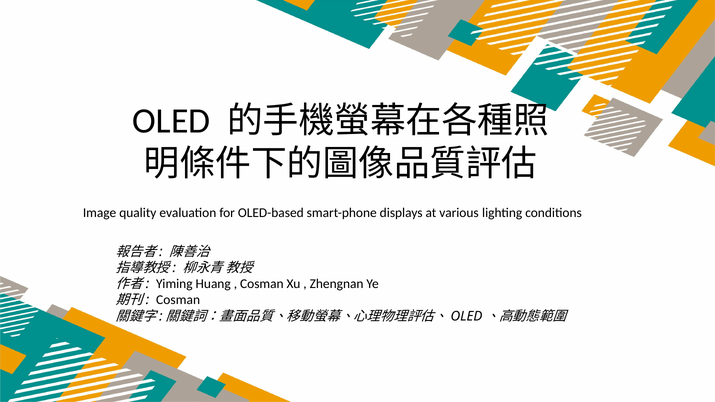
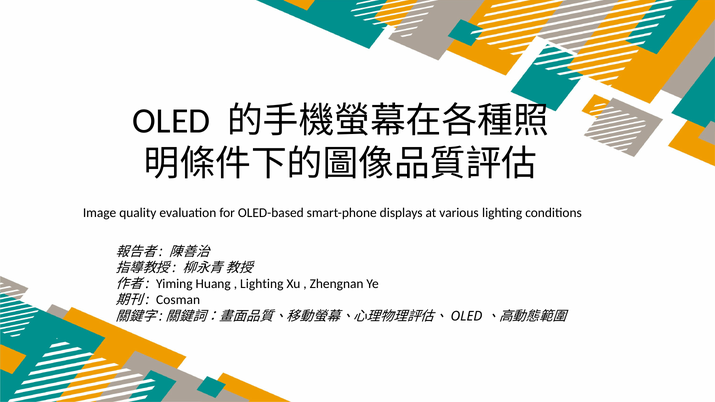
Cosman: Cosman -> Lighting (262, 284)
